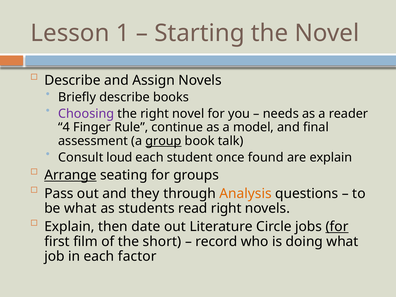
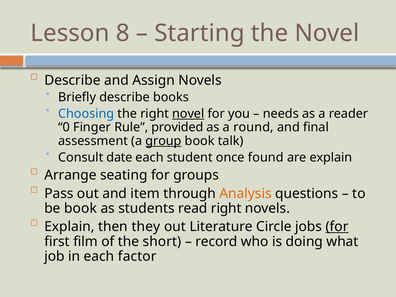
1: 1 -> 8 (123, 33)
Choosing colour: purple -> blue (86, 114)
novel underline: none -> present (188, 114)
4: 4 -> 0 (64, 127)
continue: continue -> provided (177, 127)
model: model -> round (253, 127)
loud: loud -> date (119, 157)
Arrange underline: present -> none (70, 175)
they: they -> item (145, 193)
be what: what -> book (80, 208)
date: date -> they (146, 227)
